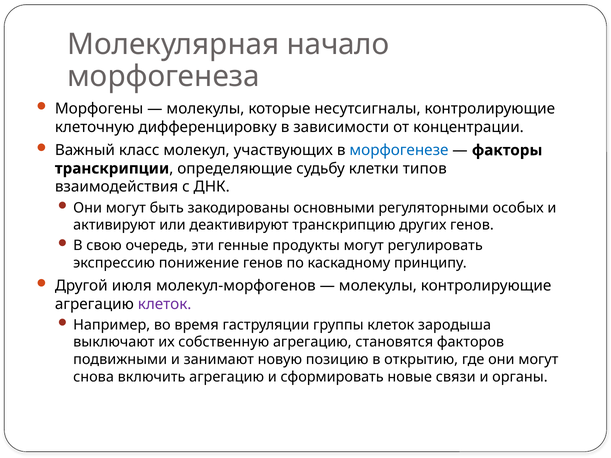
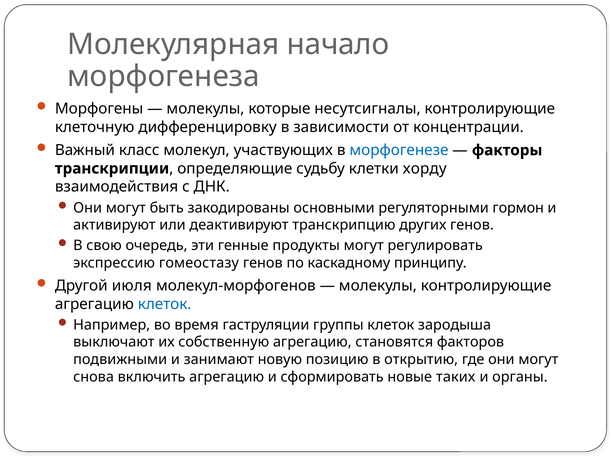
типов: типов -> хорду (425, 169)
особых: особых -> гормон (518, 208)
понижение: понижение -> гомеостазу (199, 263)
клеток colour: purple -> blue (165, 304)
связи: связи -> таких (456, 377)
